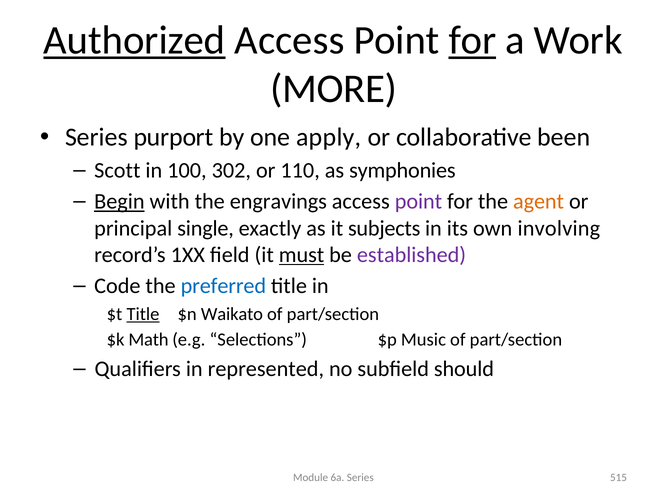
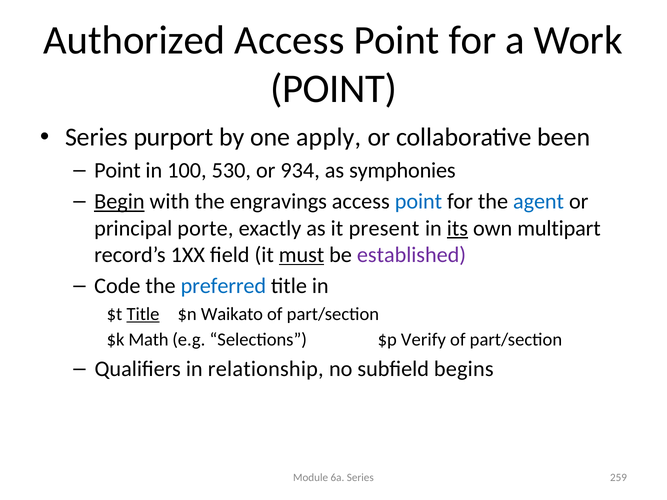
Authorized underline: present -> none (134, 40)
for underline: present -> none (472, 40)
MORE: MORE -> POINT (334, 89)
Scott: Scott -> Point (117, 171)
302: 302 -> 530 (231, 171)
110: 110 -> 934 (300, 171)
point colour: purple -> blue (418, 202)
agent colour: orange -> blue (539, 202)
single: single -> porte (205, 228)
subjects: subjects -> present (384, 228)
its underline: none -> present (457, 228)
involving: involving -> multipart (559, 228)
Music: Music -> Verify (423, 340)
represented: represented -> relationship (266, 369)
should: should -> begins (464, 369)
515: 515 -> 259 (619, 478)
